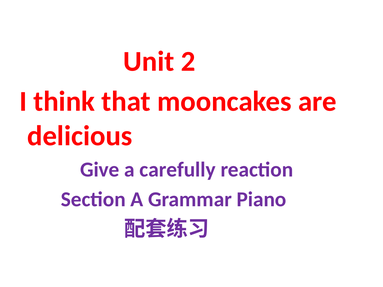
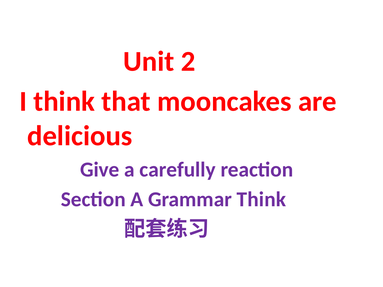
Grammar Piano: Piano -> Think (261, 200)
